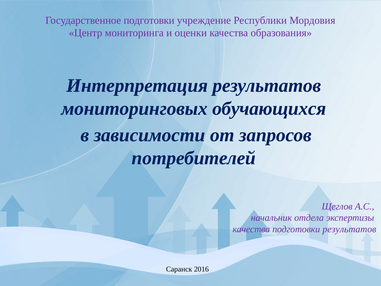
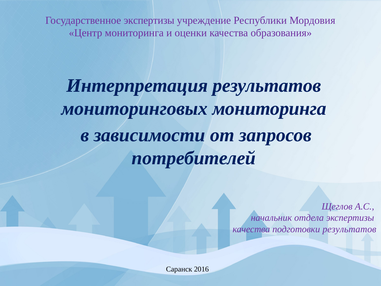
Государственное подготовки: подготовки -> экспертизы (149, 20)
мониторинговых обучающихся: обучающихся -> мониторинга (269, 108)
